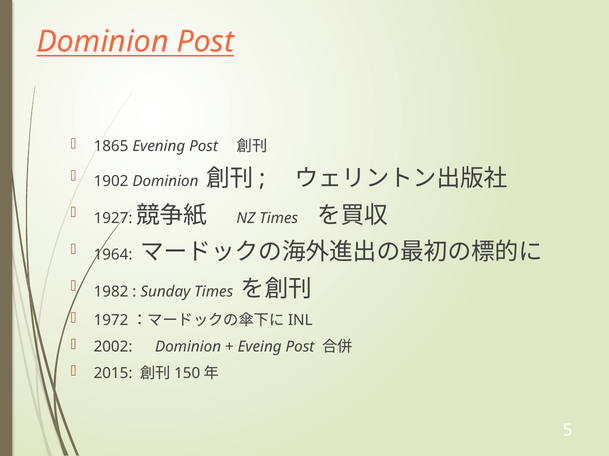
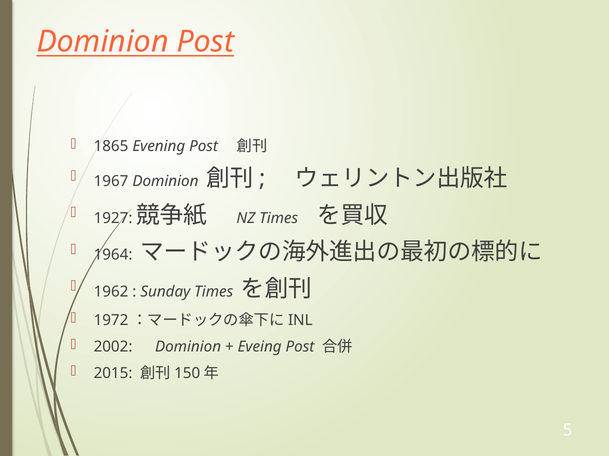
1902: 1902 -> 1967 (111, 182)
1982: 1982 -> 1962 (111, 292)
